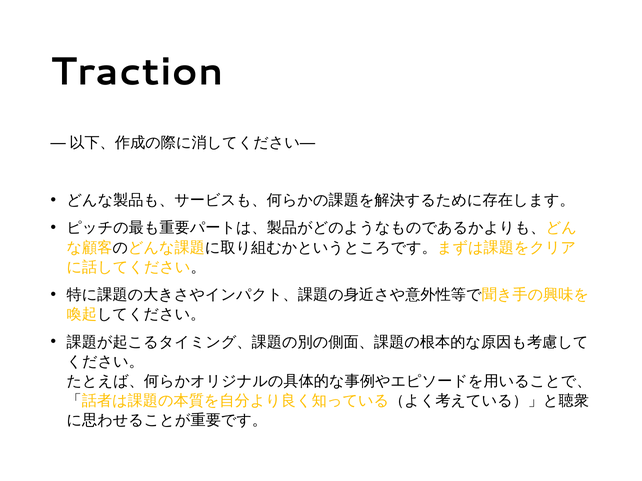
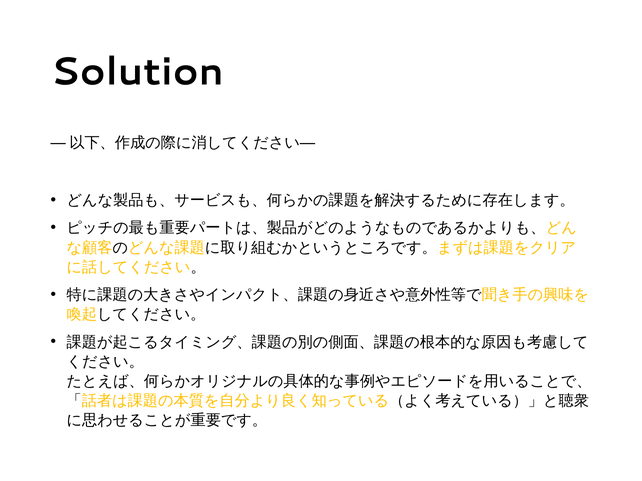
Traction: Traction -> Solution (137, 72)
